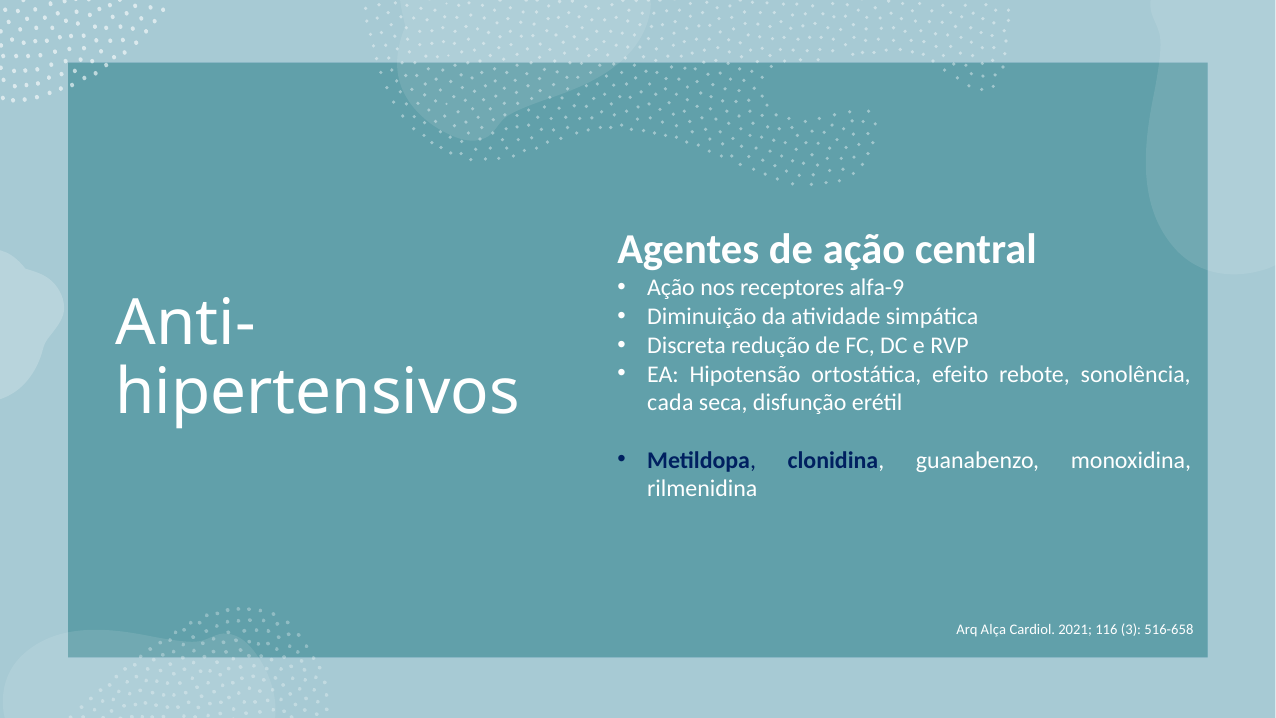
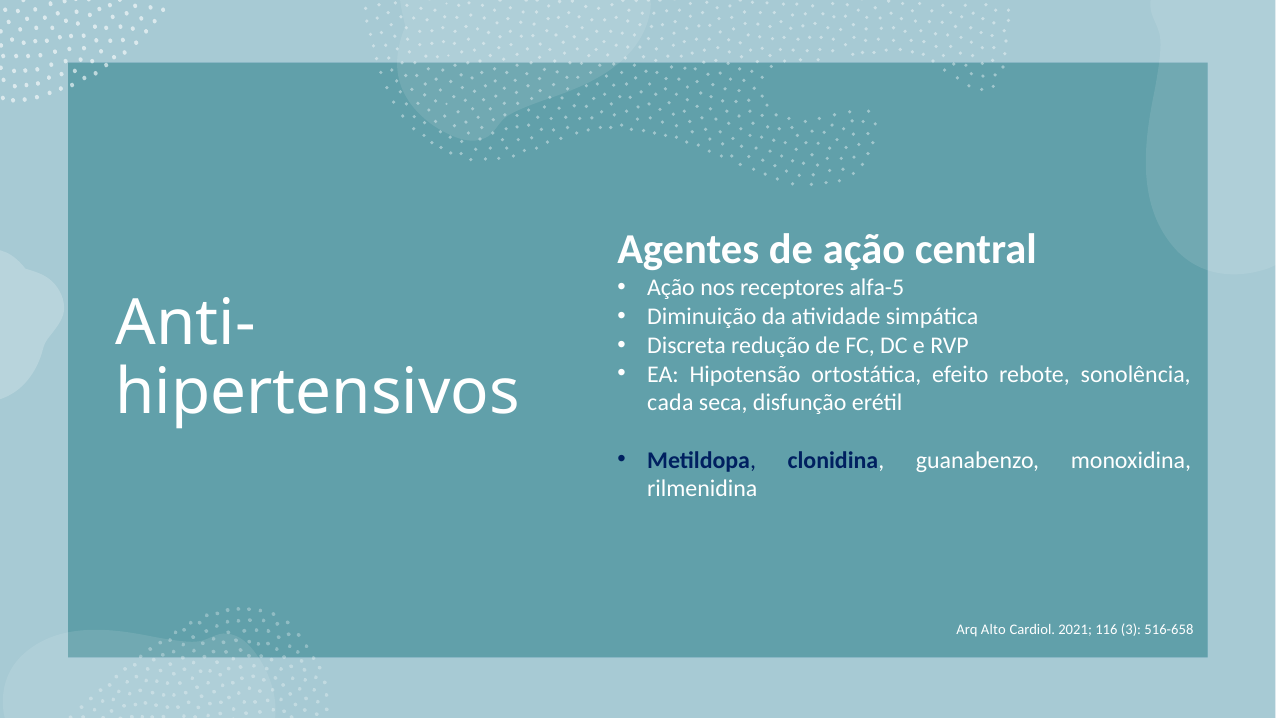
alfa-9: alfa-9 -> alfa-5 (877, 288)
Alça: Alça -> Alto (993, 630)
